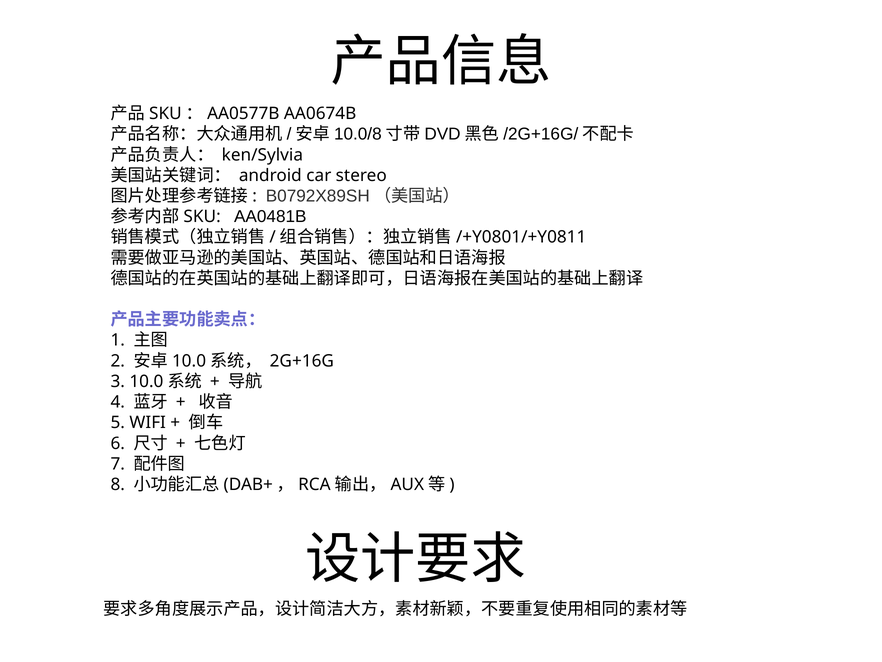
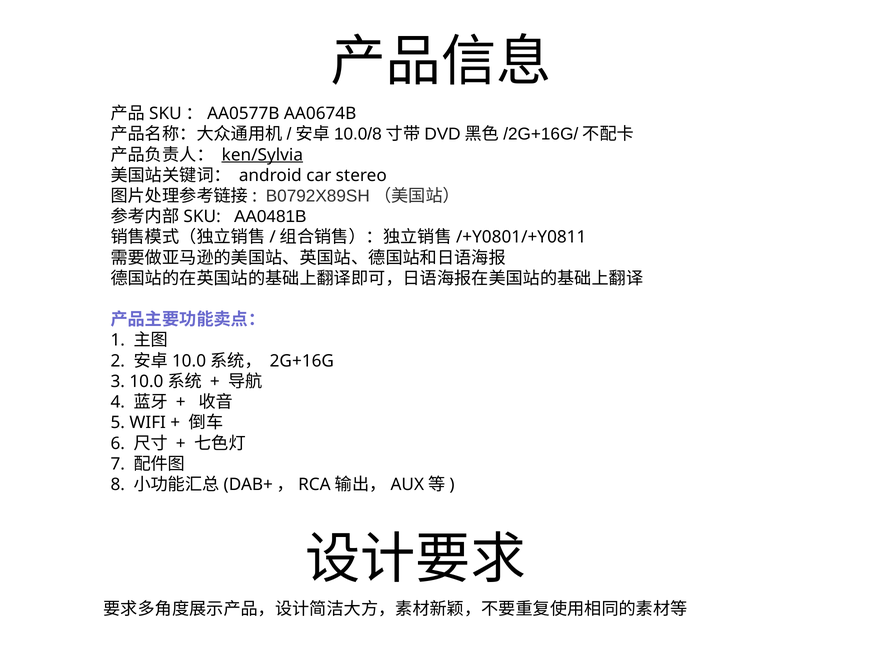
ken/Sylvia underline: none -> present (262, 155)
